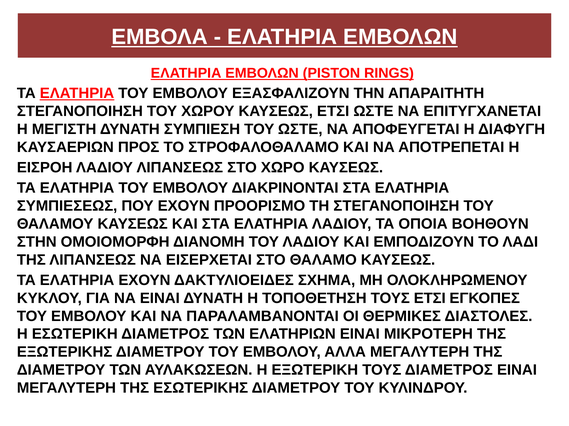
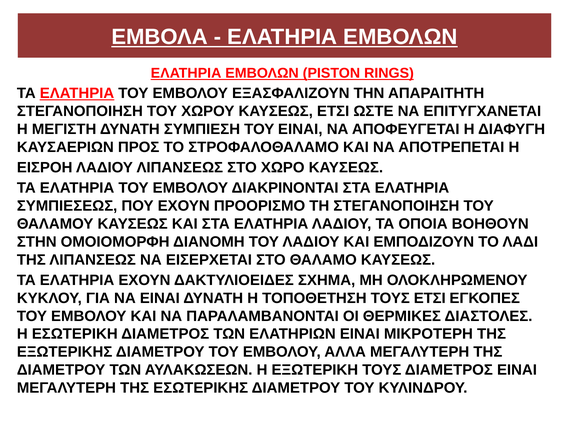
ΤΟΥ ΩΣΤΕ: ΩΣΤΕ -> ΕΙΝΑΙ (300, 129)
